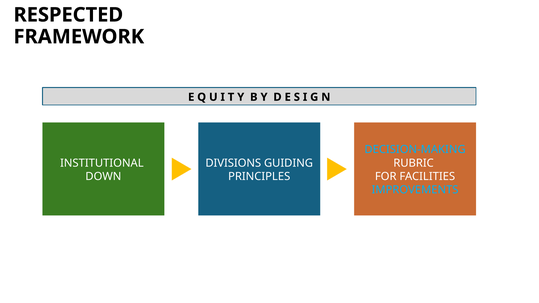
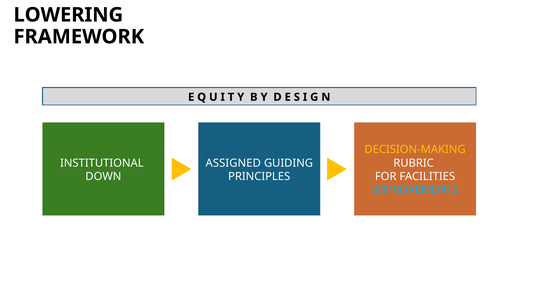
RESPECTED: RESPECTED -> LOWERING (68, 15)
DECISION-MAKING colour: light blue -> yellow (415, 150)
DIVISIONS: DIVISIONS -> ASSIGNED (233, 163)
